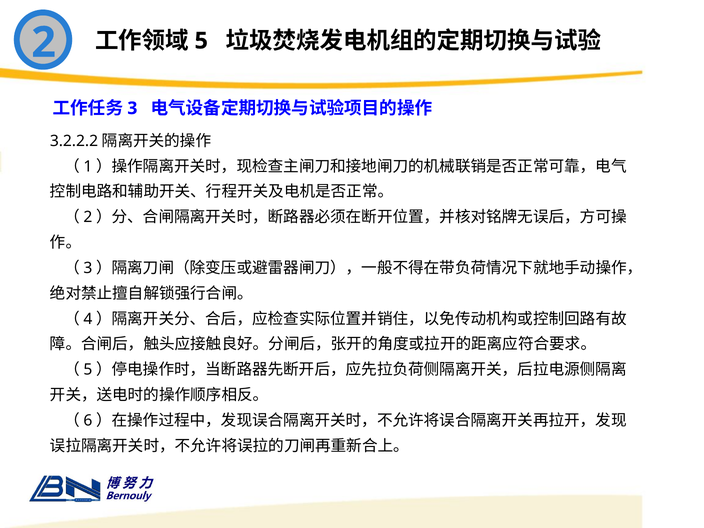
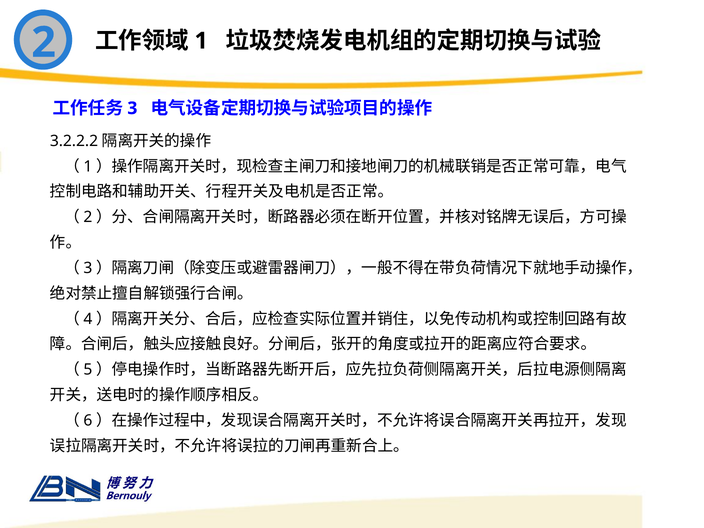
5: 5 -> 1 (201, 41)
